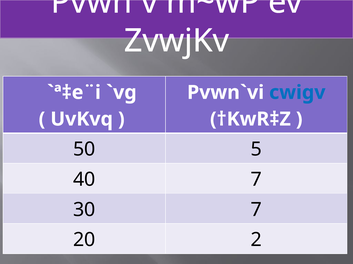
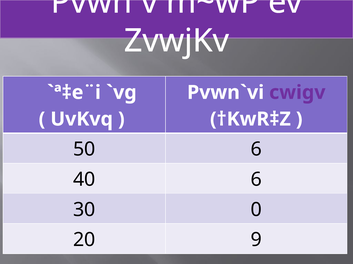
cwigv colour: blue -> purple (297, 93)
50 5: 5 -> 6 (256, 150)
40 7: 7 -> 6 (256, 180)
30 7: 7 -> 0 (256, 210)
2: 2 -> 9 (256, 240)
